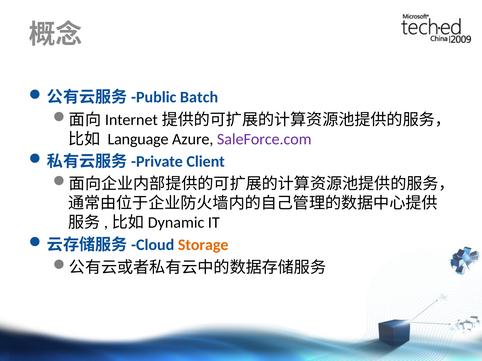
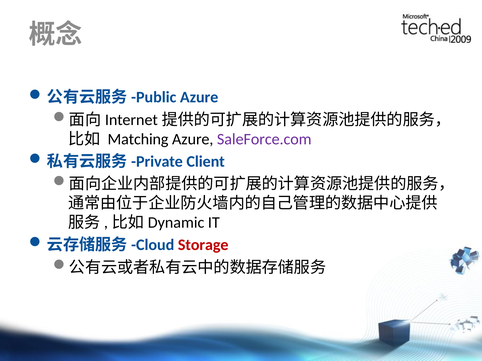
Batch: Batch -> Azure (199, 97)
Language: Language -> Matching (138, 139)
Storage colour: orange -> red (203, 245)
